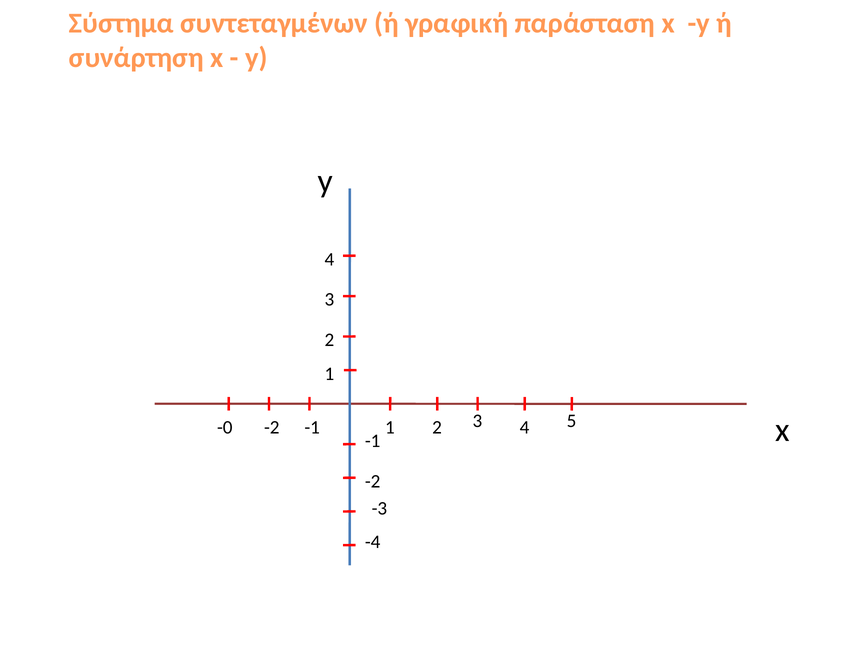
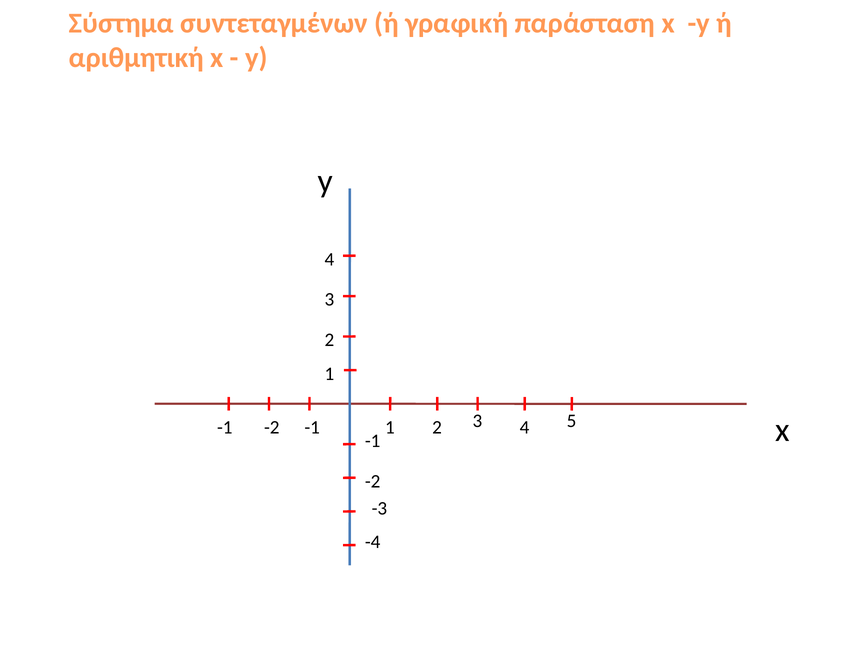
συνάρτηση: συνάρτηση -> αριθμητική (136, 58)
-0: -0 -> -1 (225, 427)
